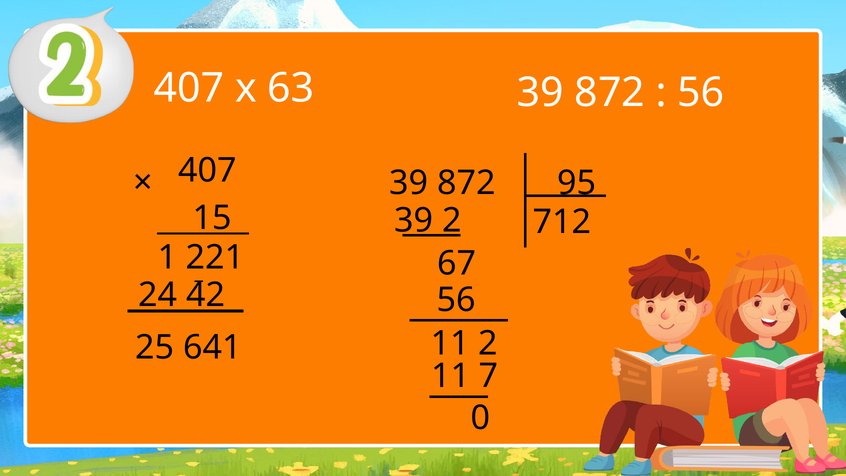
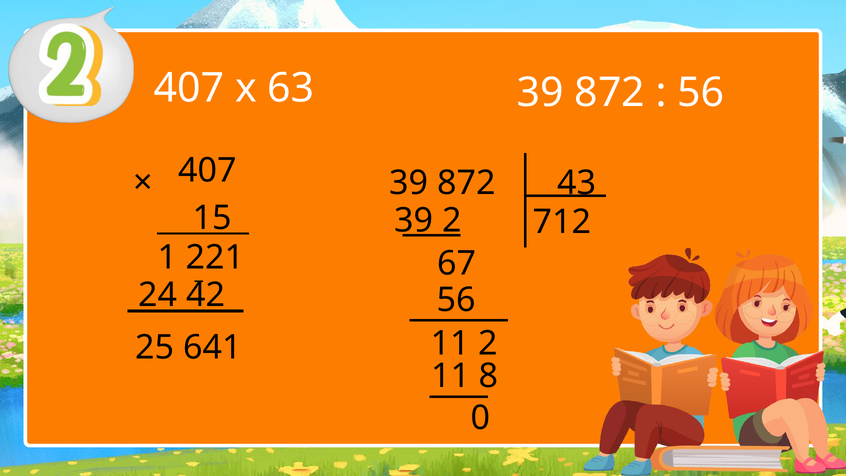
95: 95 -> 43 (577, 183)
7: 7 -> 8 (489, 376)
